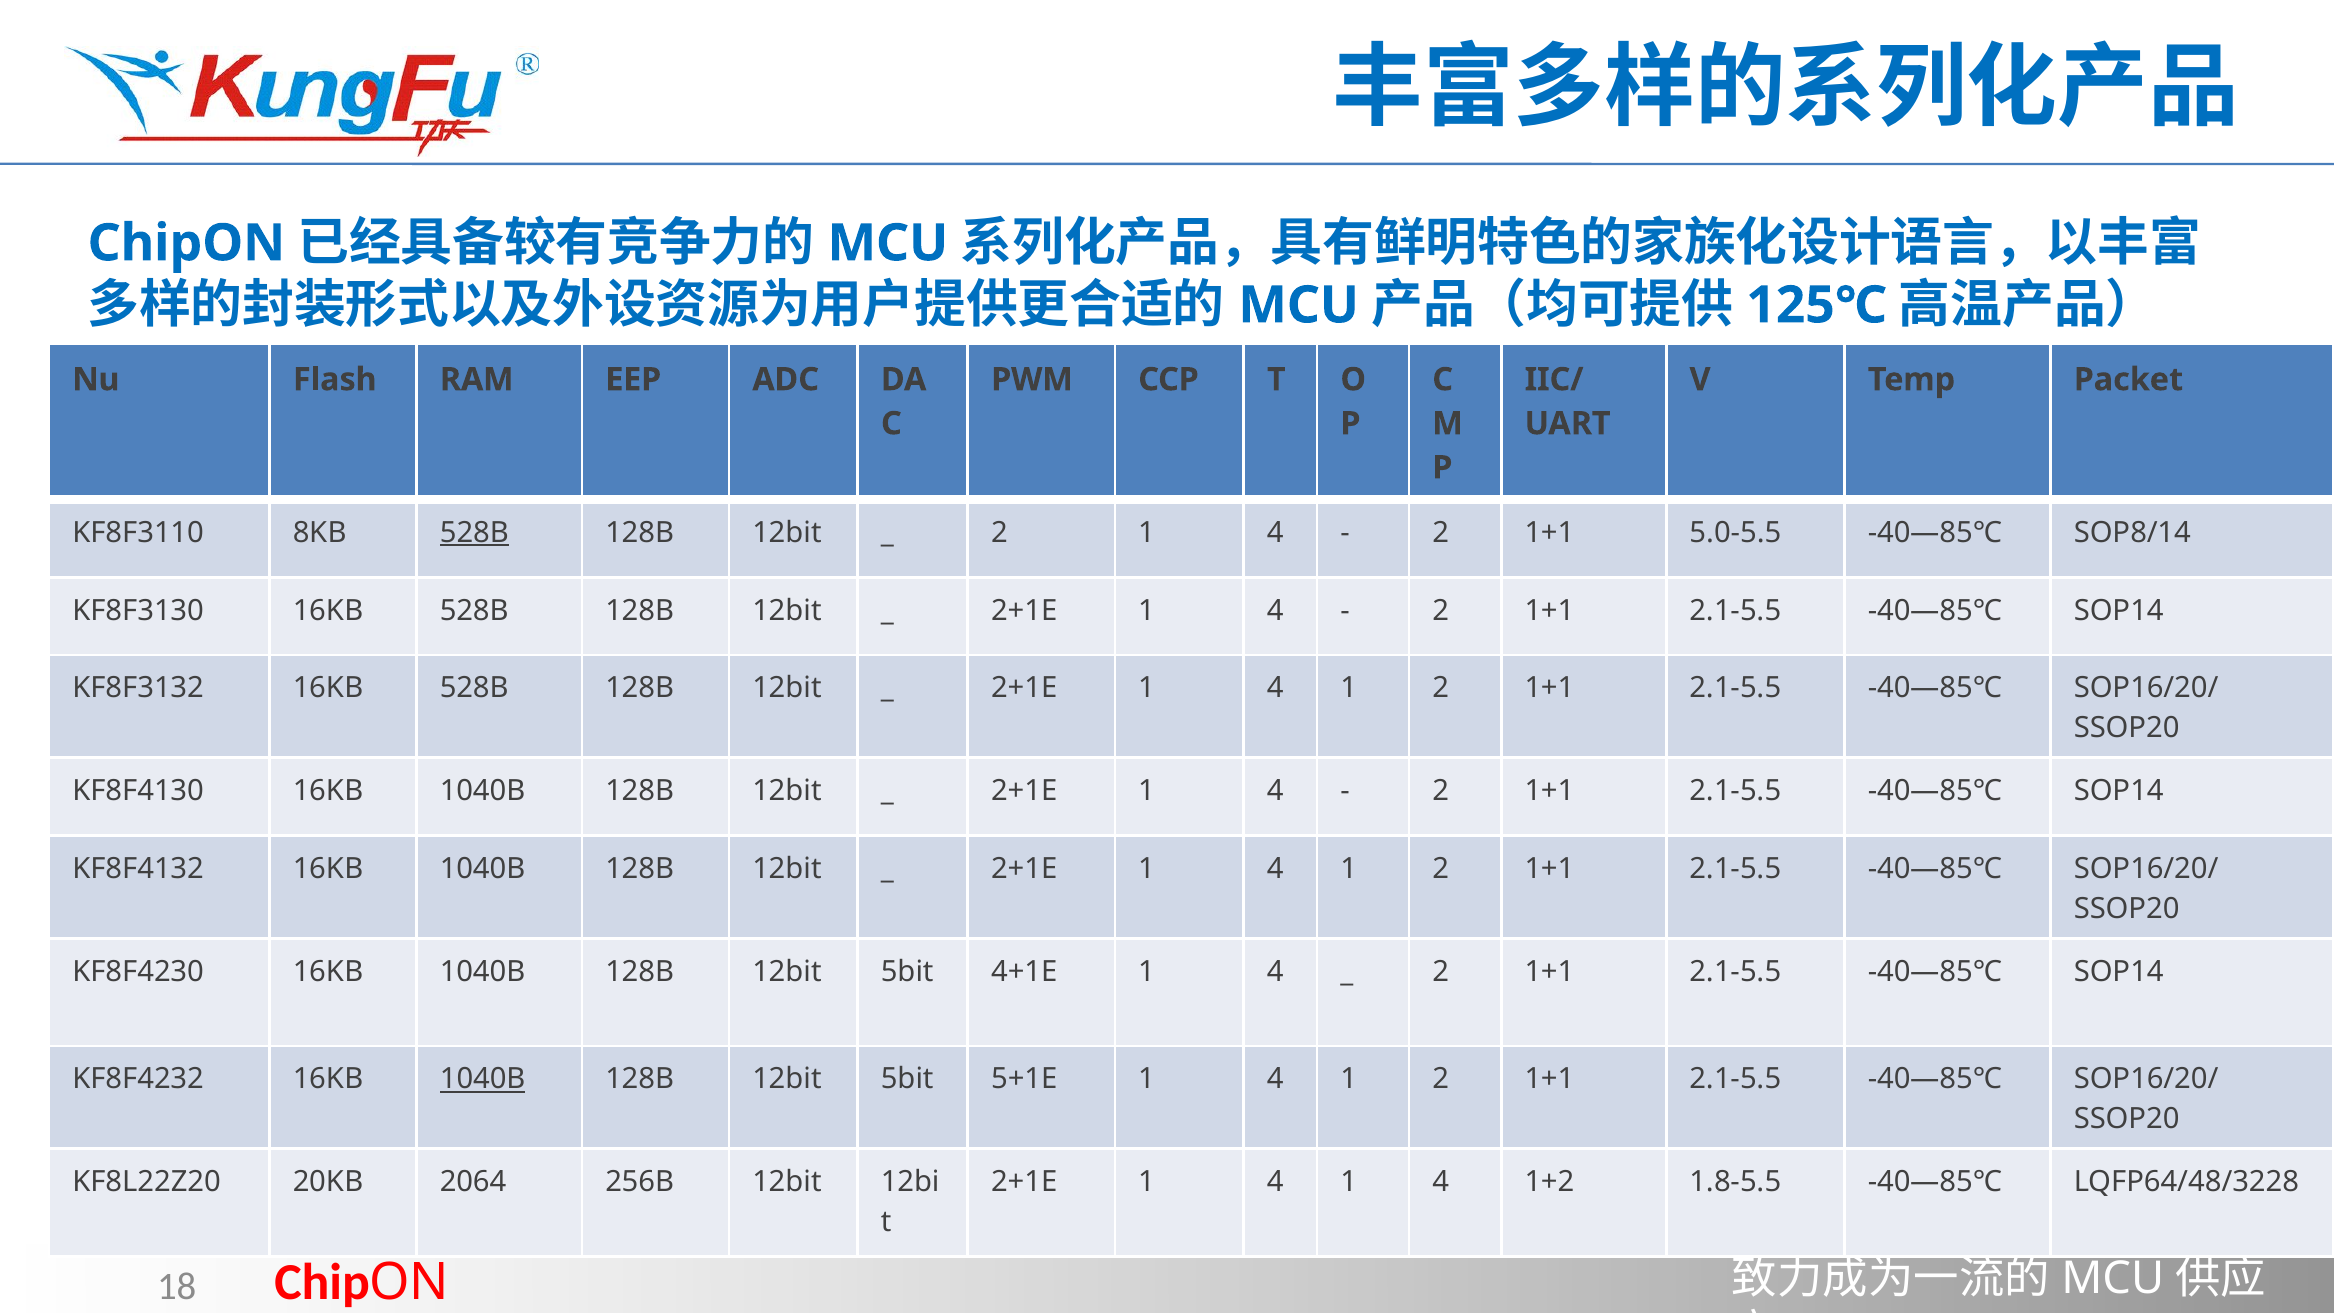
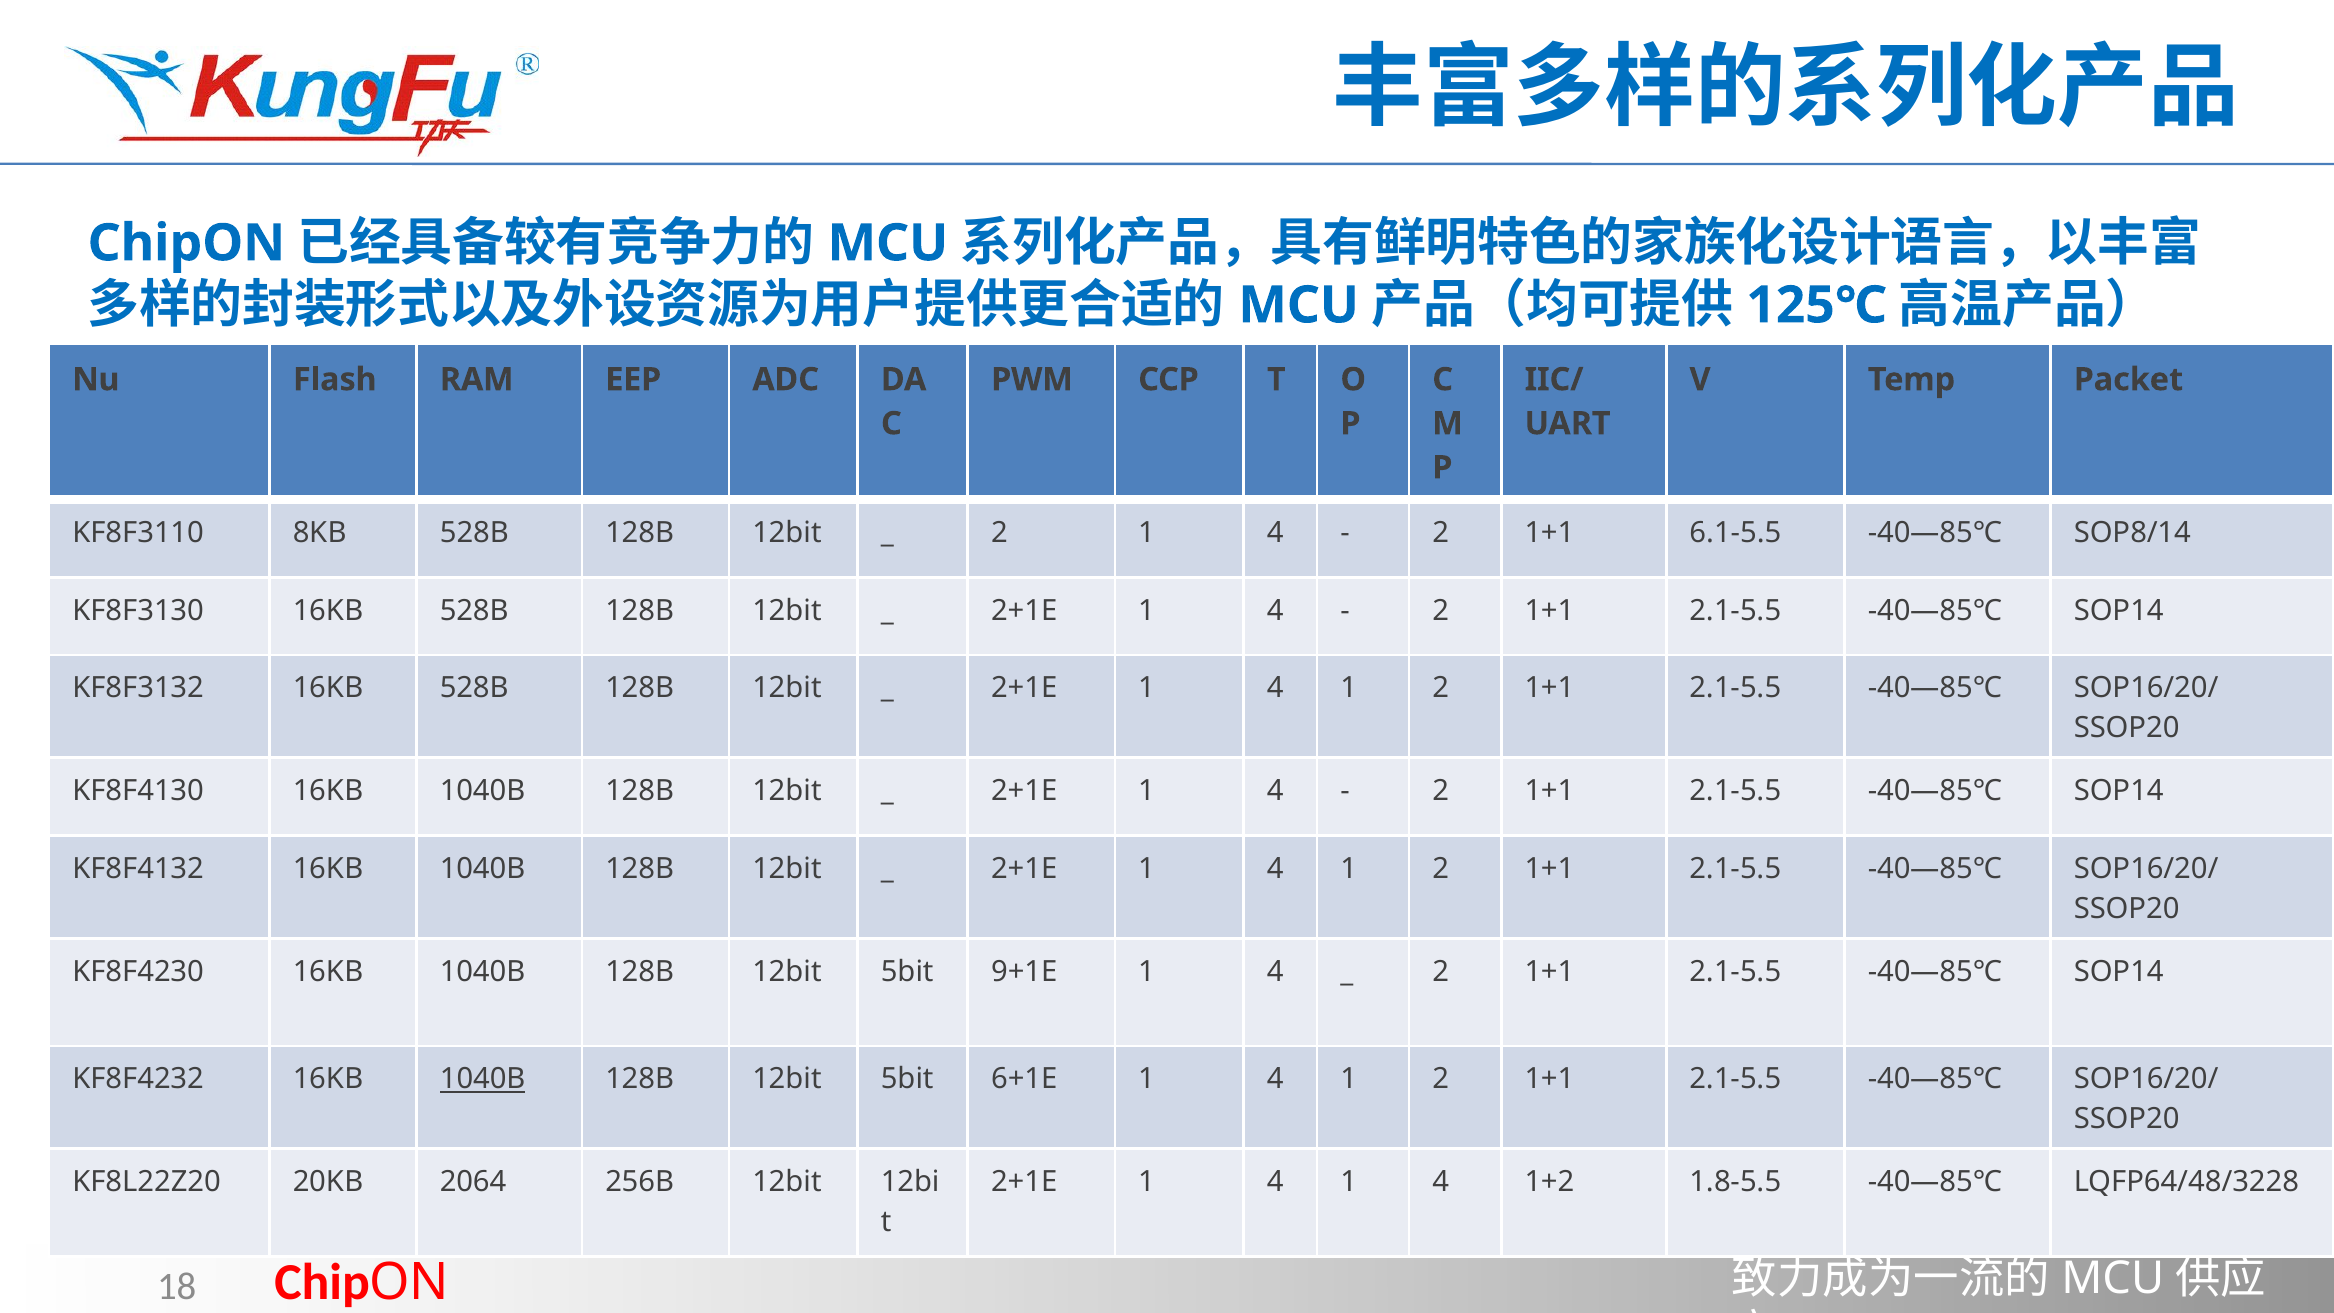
528B underline: present -> none (474, 533)
5.0-5.5: 5.0-5.5 -> 6.1-5.5 (1735, 533)
4+1E: 4+1E -> 9+1E (1024, 971)
5+1E: 5+1E -> 6+1E (1024, 1079)
